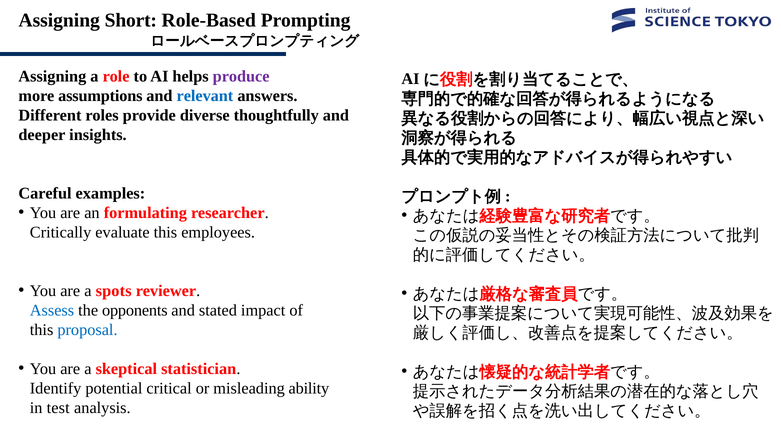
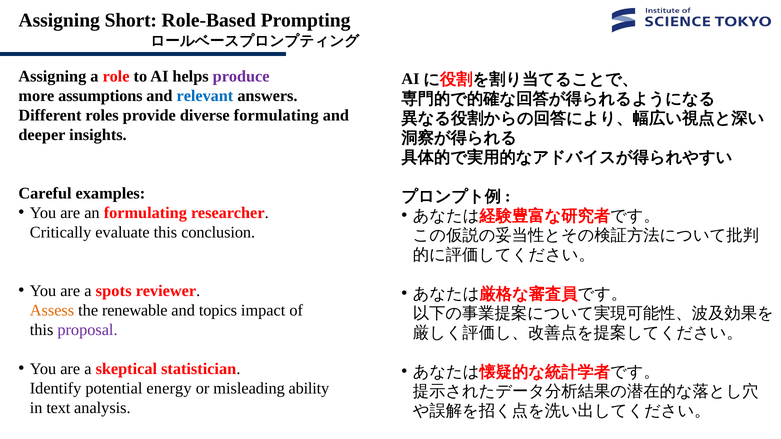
diverse thoughtfully: thoughtfully -> formulating (276, 115)
employees: employees -> conclusion (218, 233)
Assess colour: blue -> orange (52, 311)
opponents: opponents -> renewable (135, 311)
stated: stated -> topics (218, 311)
proposal colour: blue -> purple (87, 330)
critical: critical -> energy (169, 389)
test: test -> text (58, 408)
